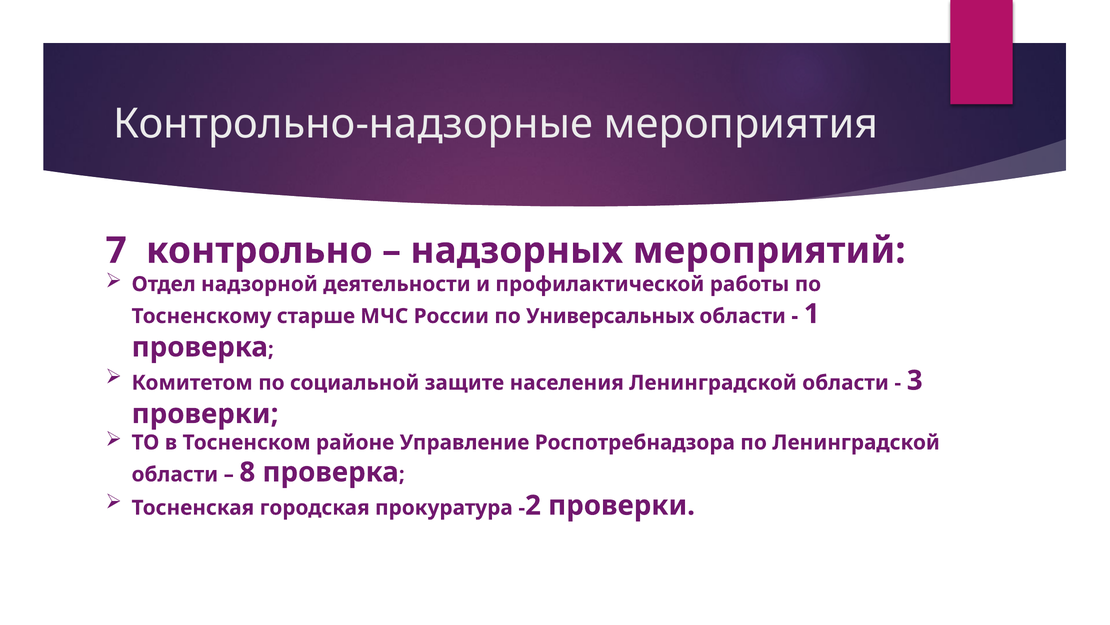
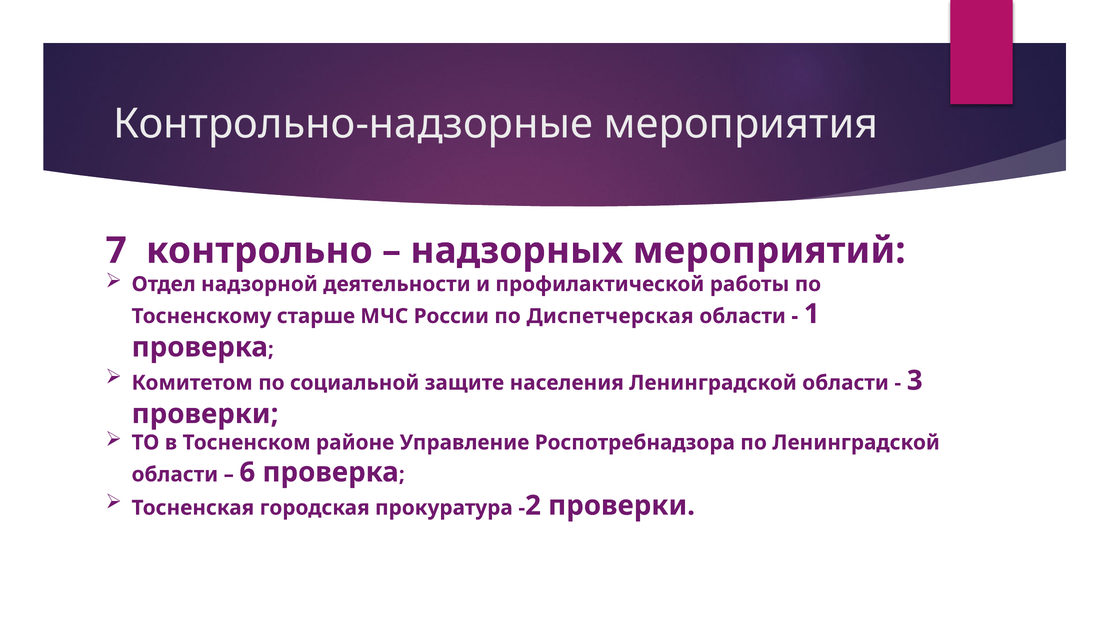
Универсальных: Универсальных -> Диспетчерская (610, 316)
8: 8 -> 6 (247, 472)
